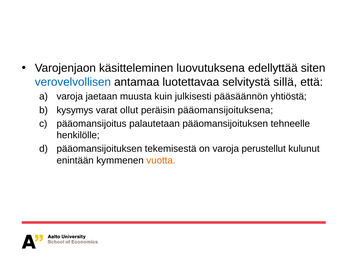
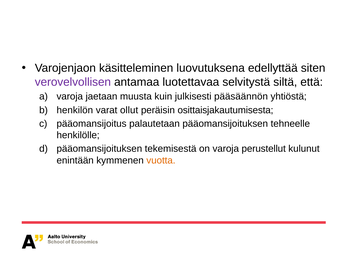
verovelvollisen colour: blue -> purple (73, 82)
sillä: sillä -> siltä (285, 82)
kysymys: kysymys -> henkilön (75, 110)
pääomansijoituksena: pääomansijoituksena -> osittaisjakautumisesta (225, 110)
